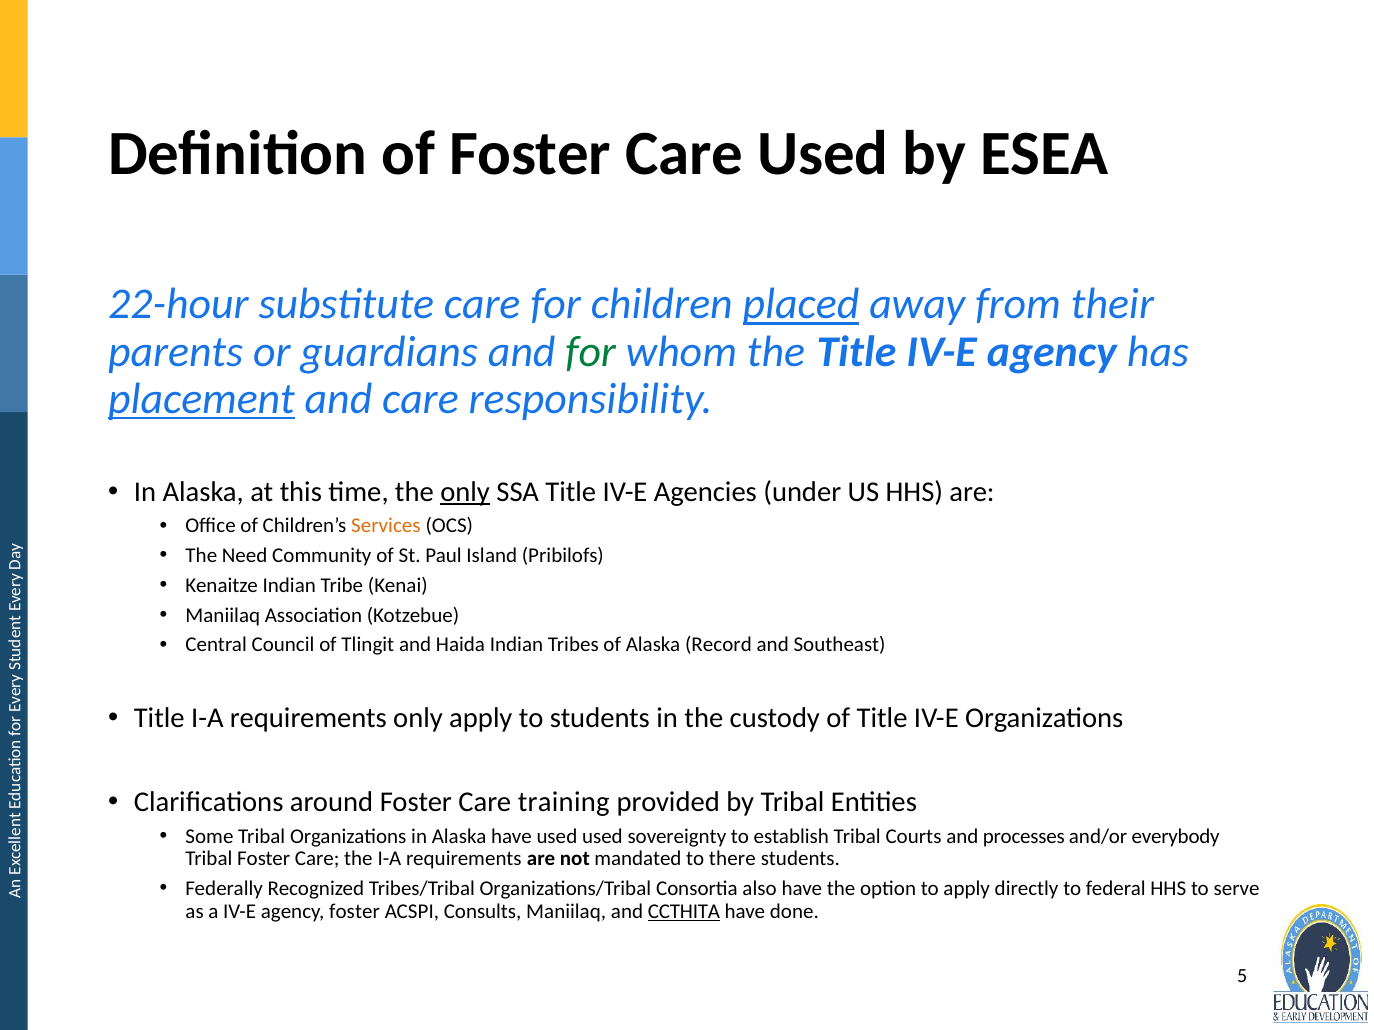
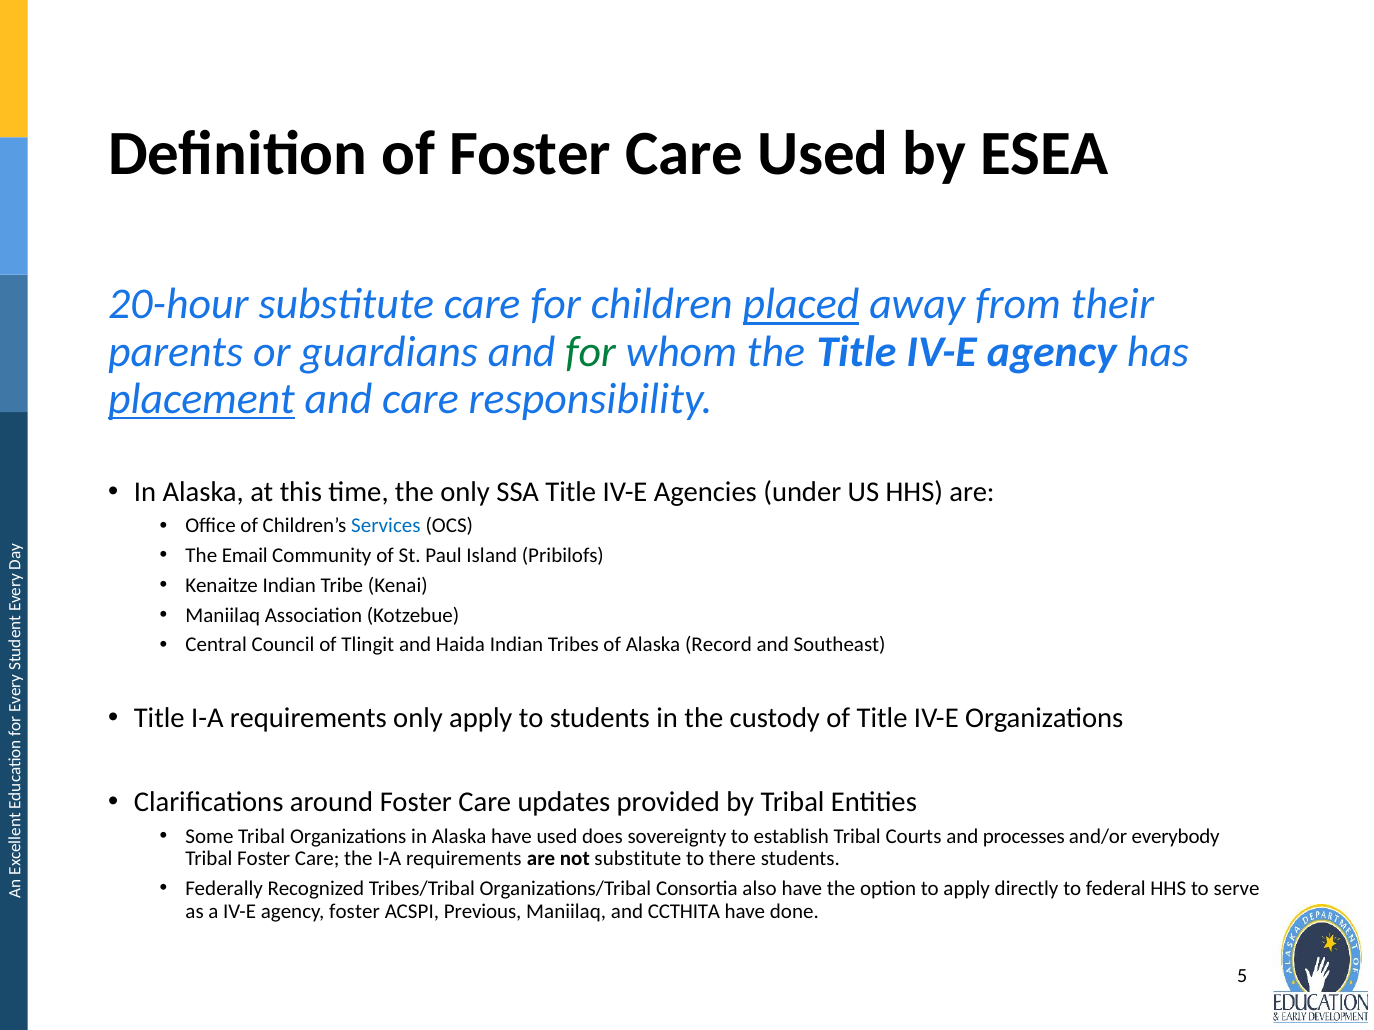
22-hour: 22-hour -> 20-hour (178, 305)
only underline: present -> none (465, 492)
Services colour: orange -> blue (386, 526)
Need: Need -> Email (245, 556)
training: training -> updates (564, 803)
used used: used -> does (602, 837)
not mandated: mandated -> substitute (638, 859)
Consults: Consults -> Previous (483, 912)
CCTHITA underline: present -> none (684, 912)
